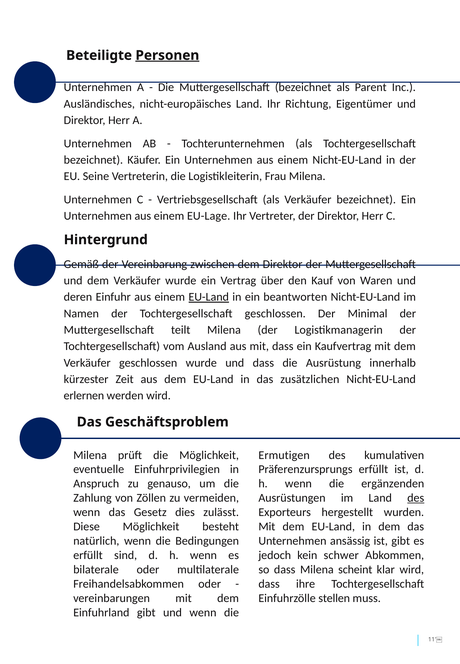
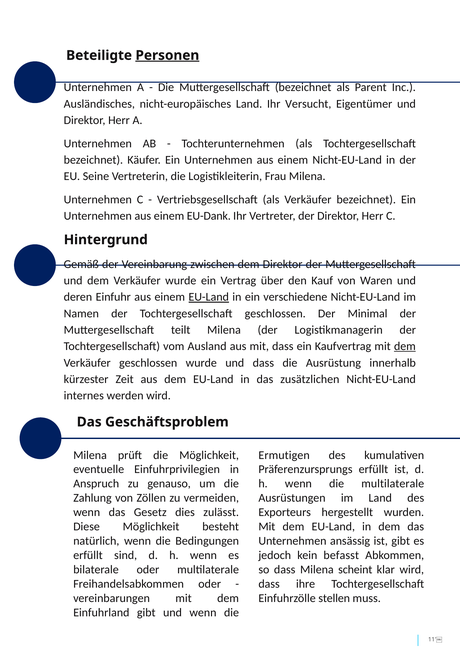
Richtung: Richtung -> Versucht (308, 104)
EU-Lage: EU-Lage -> EU-Dank (209, 216)
beantworten: beantworten -> verschiedene (295, 297)
dem underline: none -> present (405, 347)
erlernen: erlernen -> internes (84, 396)
die ergänzenden: ergänzenden -> multilaterale (393, 484)
des underline: present -> none (416, 498)
schwer: schwer -> befasst (341, 556)
